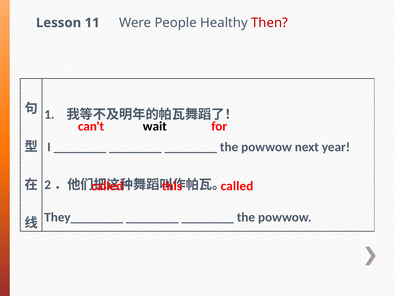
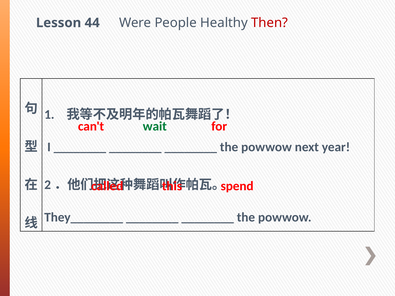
11: 11 -> 44 (92, 23)
wait colour: black -> green (155, 126)
called: called -> spend (237, 186)
